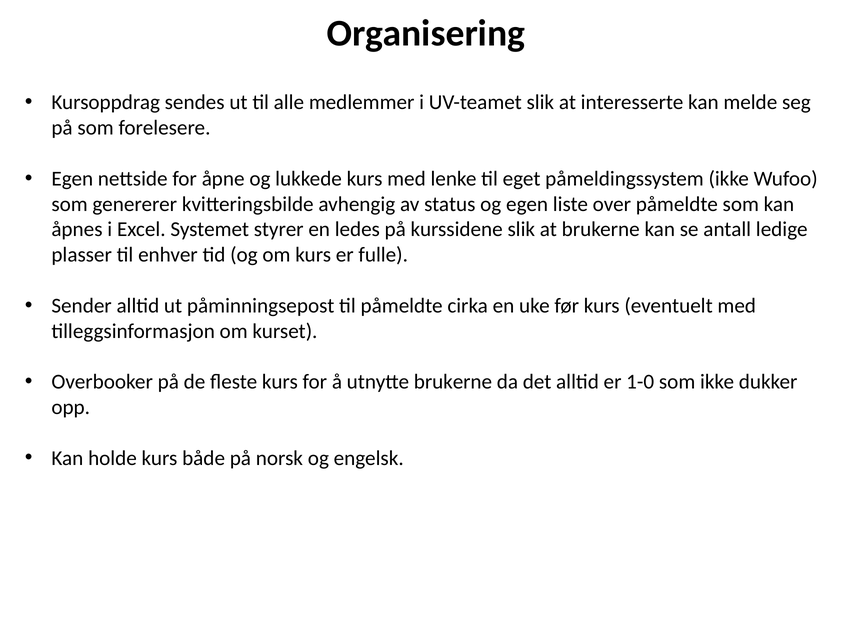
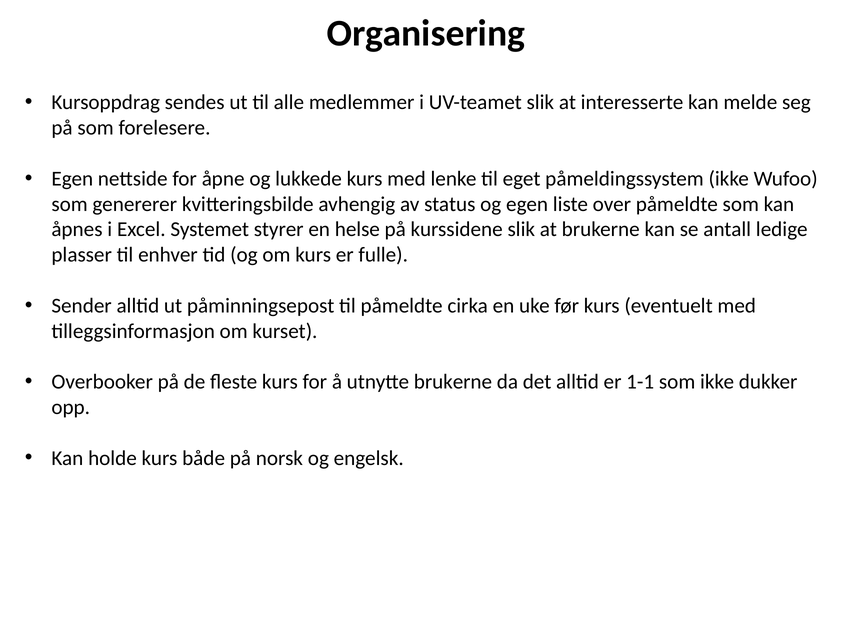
ledes: ledes -> helse (357, 230)
1-0: 1-0 -> 1-1 (640, 382)
